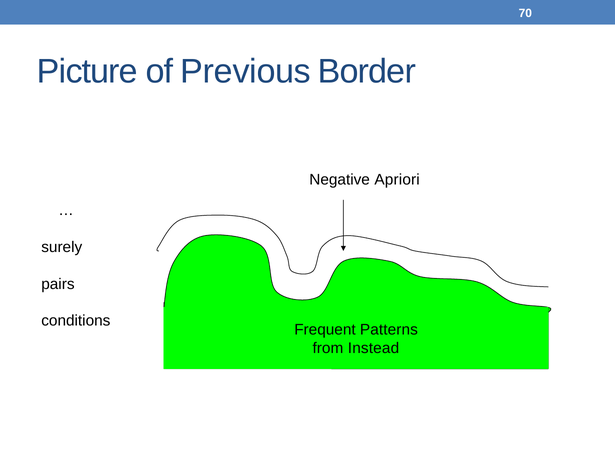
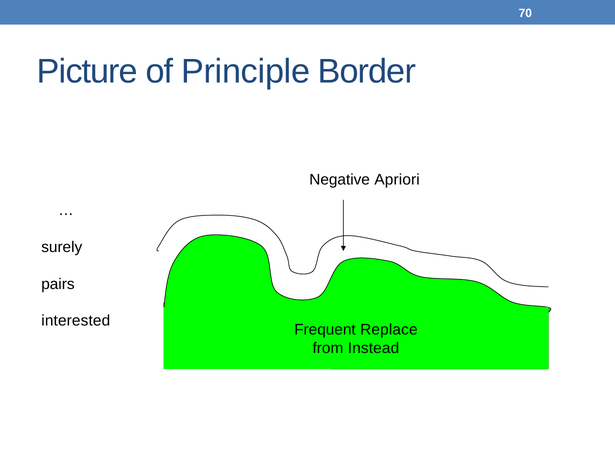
Previous: Previous -> Principle (246, 72)
conditions: conditions -> interested (76, 321)
Patterns: Patterns -> Replace (389, 330)
